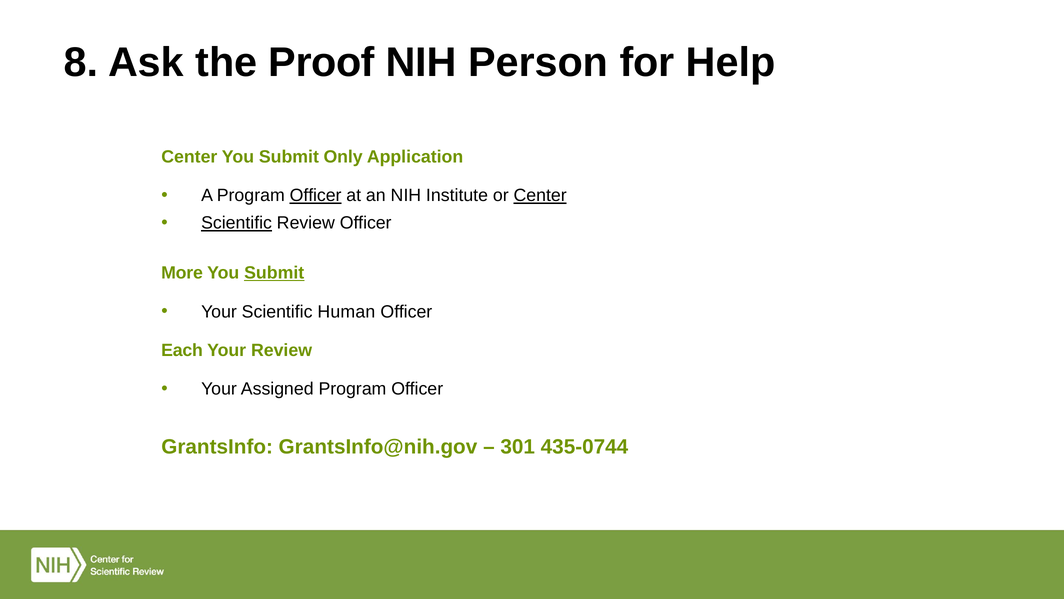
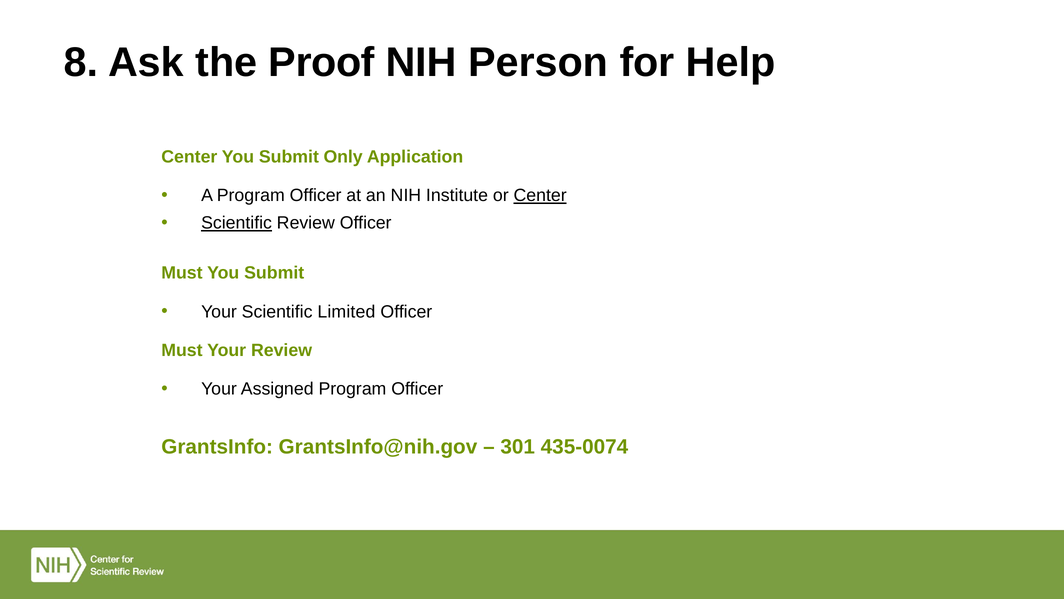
Officer underline: present -> none (316, 195)
More: More -> Must (182, 273)
Submit underline: present -> none (274, 273)
Human: Human -> Limited (346, 311)
Each: Each -> Must (182, 350)
435-0744: 435-0744 -> 435-0074 (584, 447)
